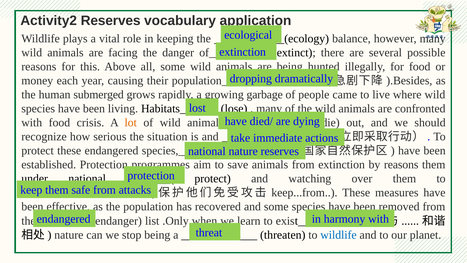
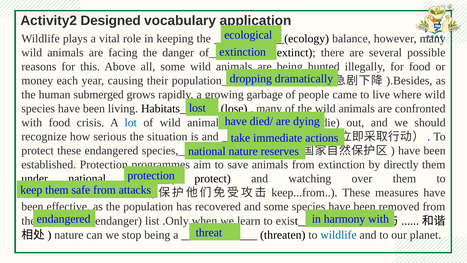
Activity2 Reserves: Reserves -> Designed (111, 21)
lot colour: orange -> blue (131, 122)
by reasons: reasons -> directly (401, 165)
